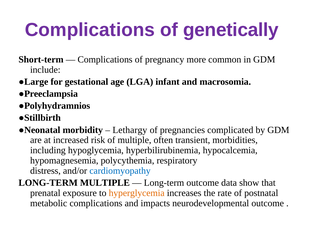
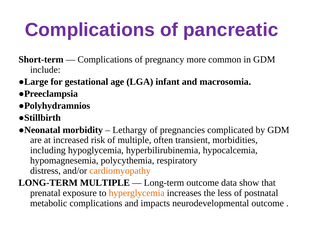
genetically: genetically -> pancreatic (231, 30)
cardiomyopathy colour: blue -> orange (120, 171)
rate: rate -> less (225, 193)
